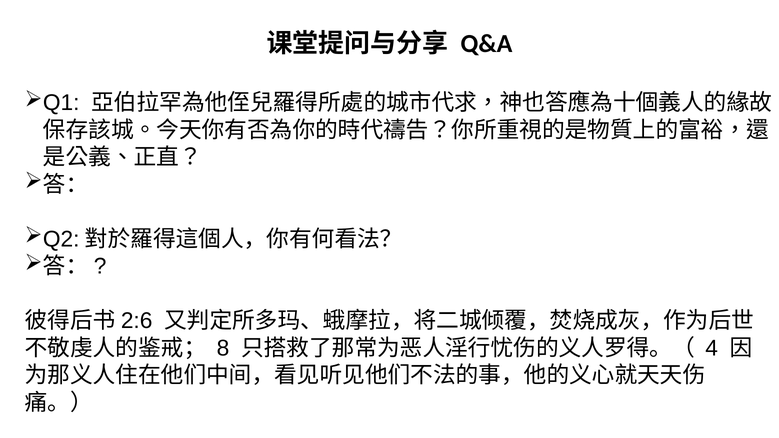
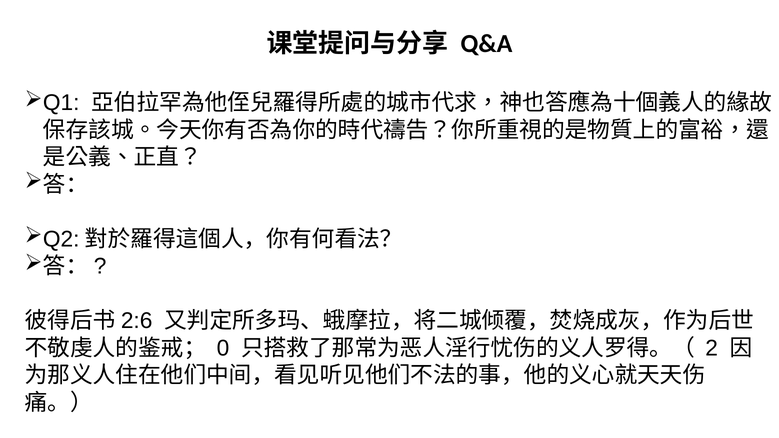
8: 8 -> 0 (223, 348)
4: 4 -> 2 (712, 348)
